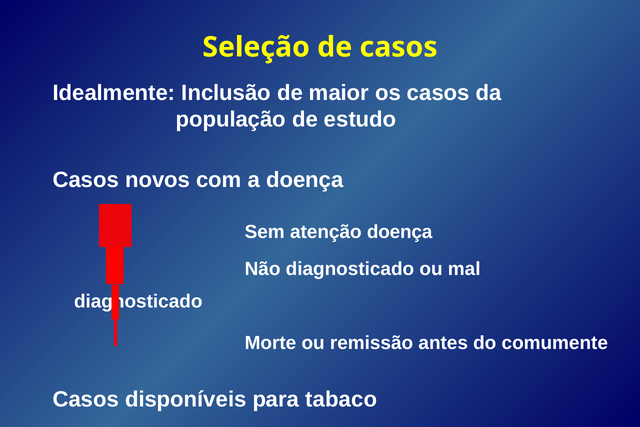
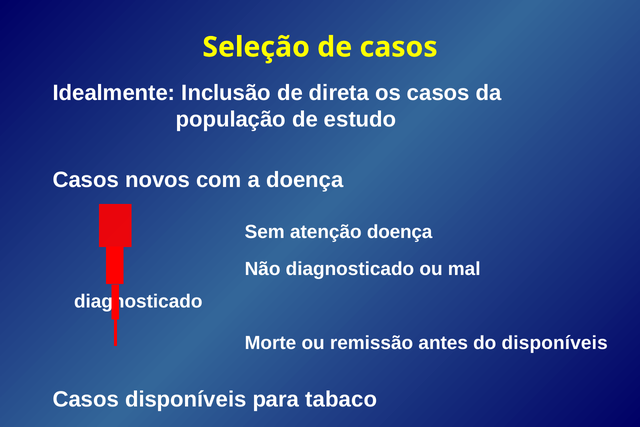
maior: maior -> direta (339, 93)
do comumente: comumente -> disponíveis (555, 343)
